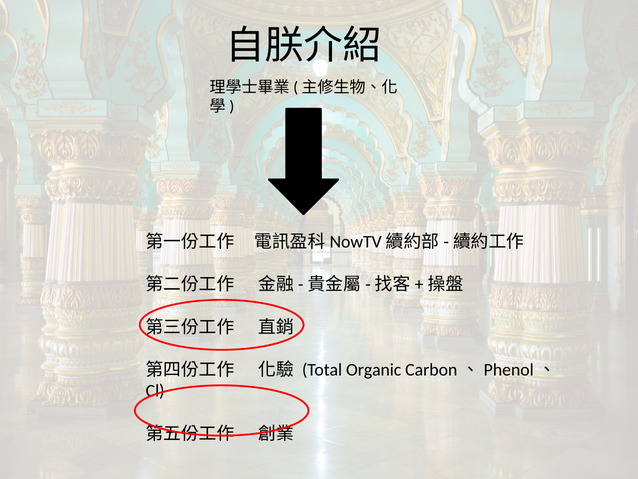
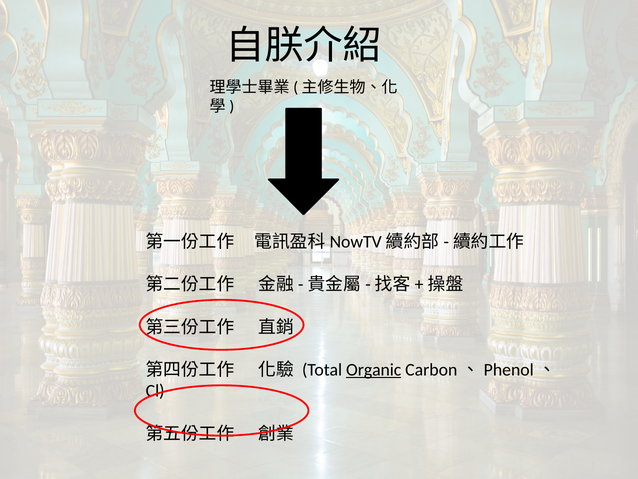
Organic underline: none -> present (374, 369)
